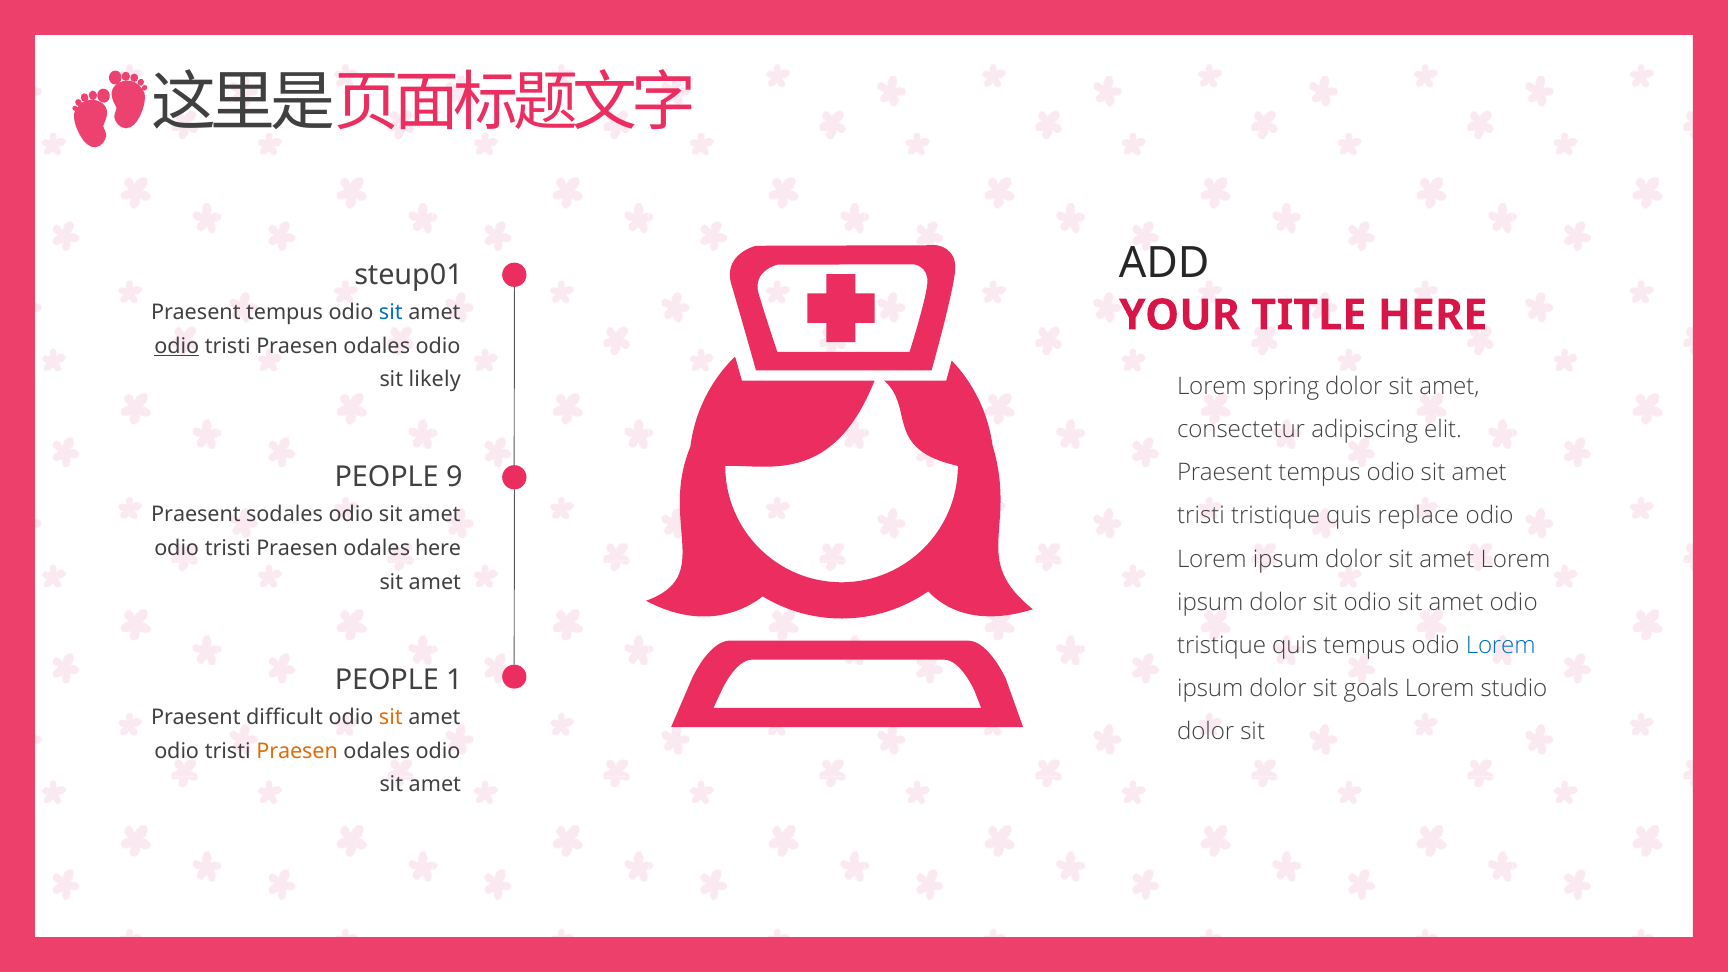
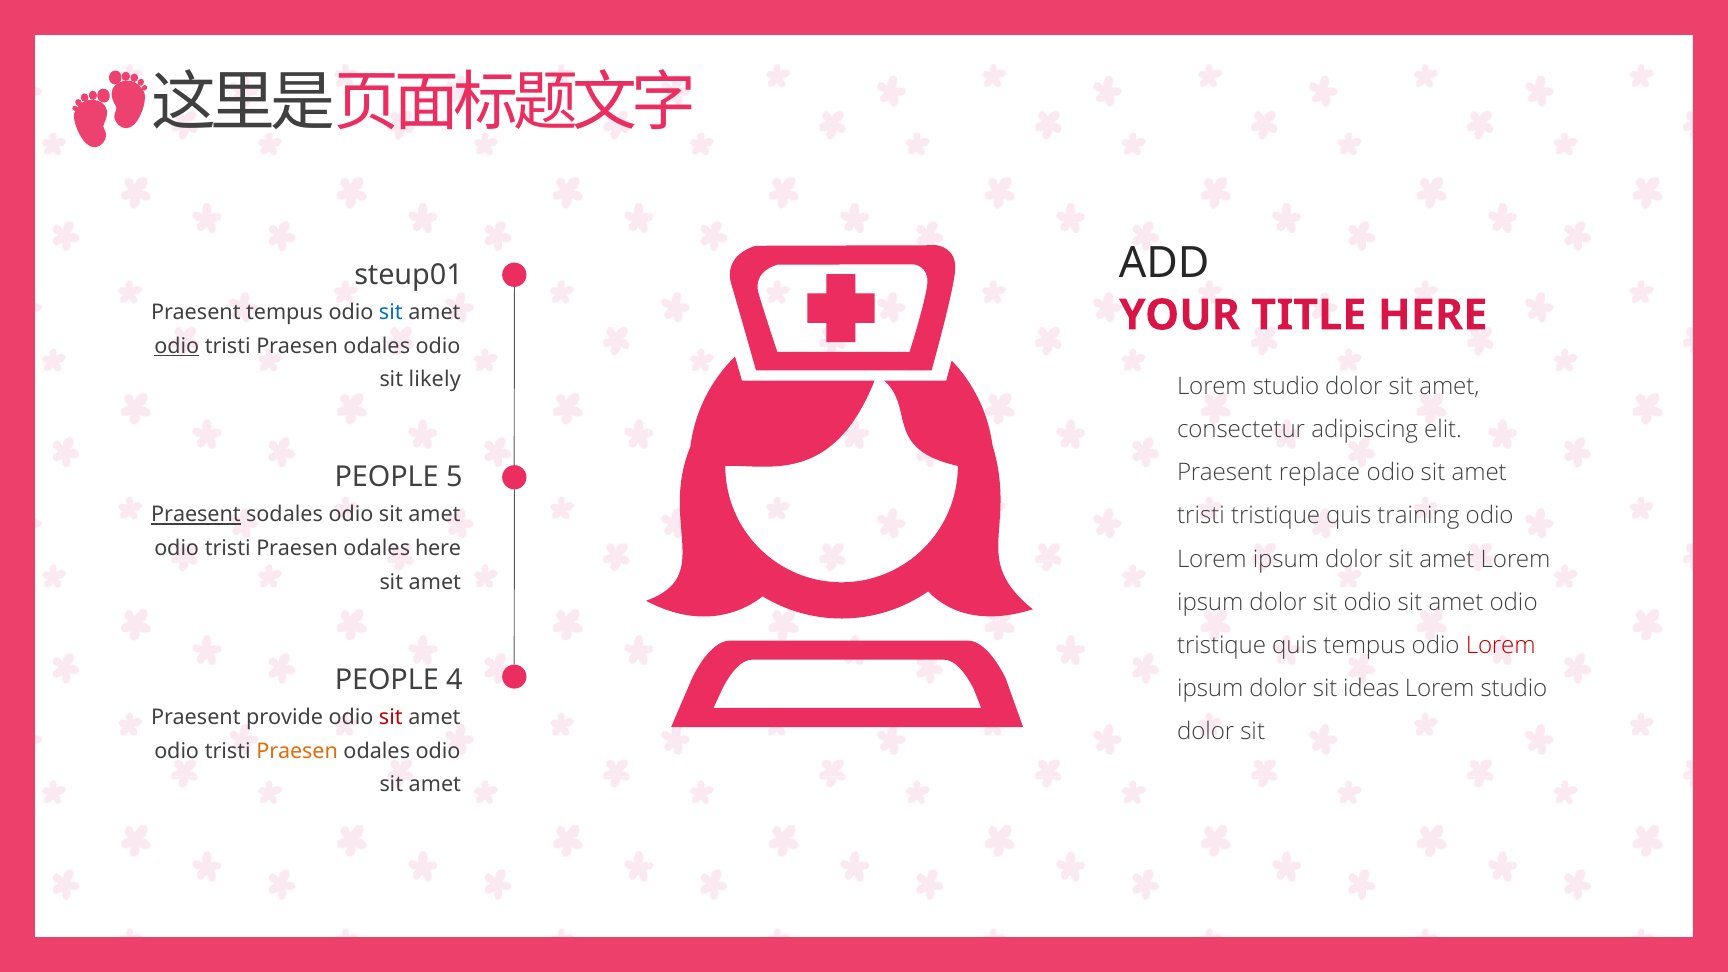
spring: spring -> studio (1286, 386)
tempus: tempus -> replace (1319, 473)
9: 9 -> 5 (454, 477)
replace: replace -> training (1418, 516)
Praesent underline: none -> present (196, 515)
Lorem colour: blue -> red (1501, 645)
1: 1 -> 4 (454, 680)
goals: goals -> ideas (1371, 689)
difficult: difficult -> provide (285, 717)
sit colour: orange -> red (391, 717)
